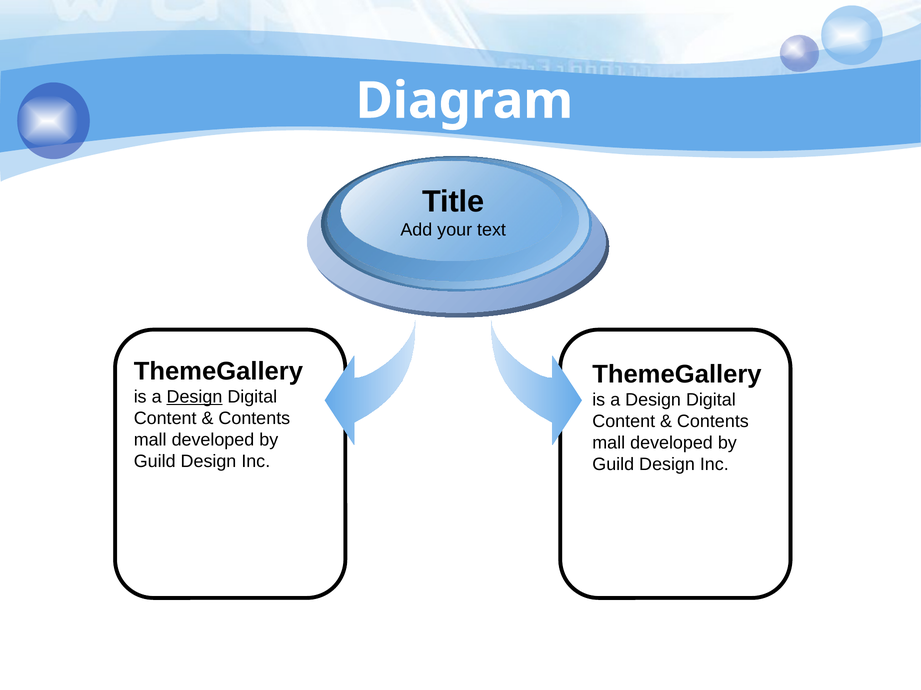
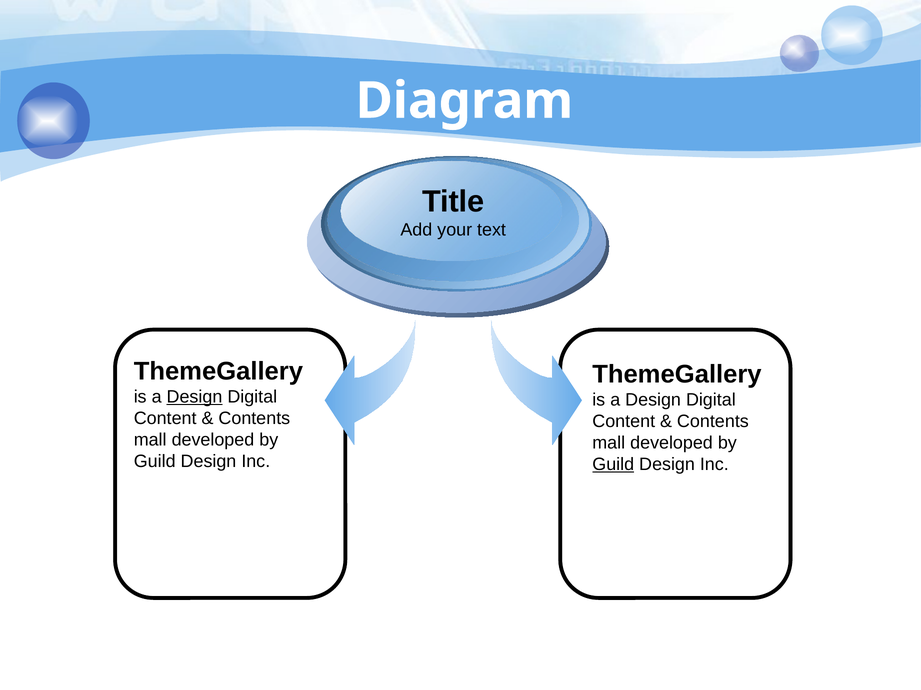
Guild underline: none -> present (613, 465)
